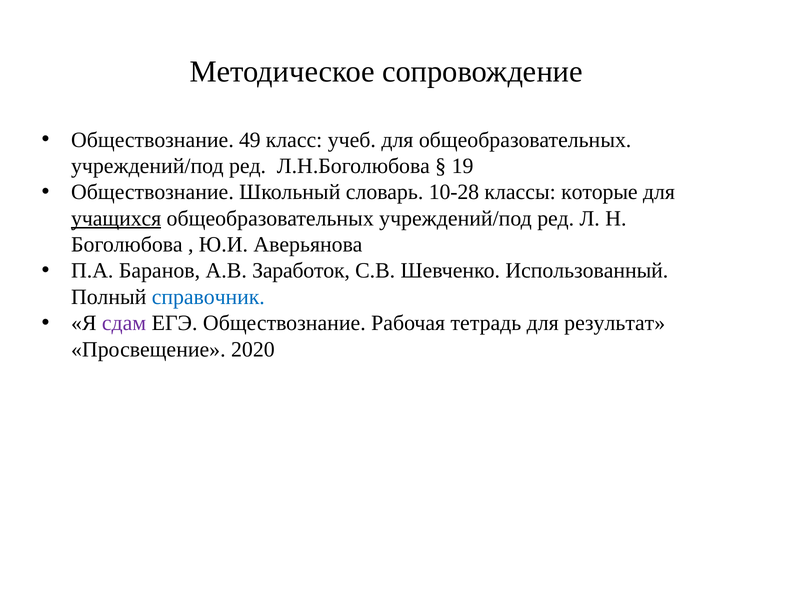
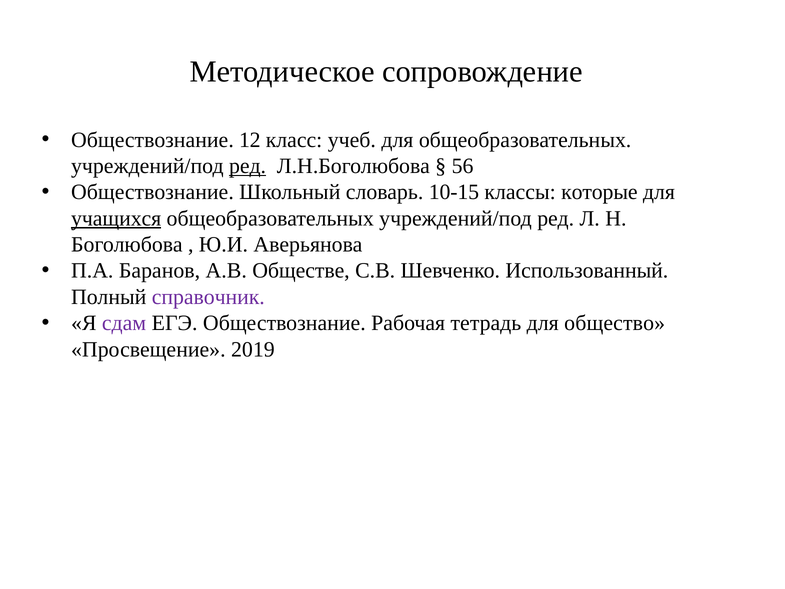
49: 49 -> 12 (250, 140)
ред underline: none -> present (248, 166)
19: 19 -> 56 (463, 166)
10-28: 10-28 -> 10-15 (454, 192)
Заработок: Заработок -> Обществе (301, 271)
справочник colour: blue -> purple (208, 297)
результат: результат -> общество (615, 323)
2020: 2020 -> 2019 (253, 349)
